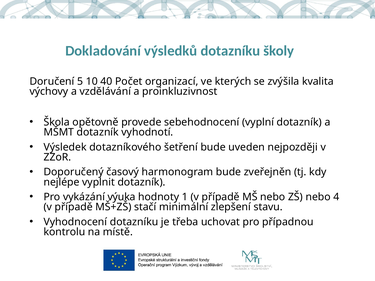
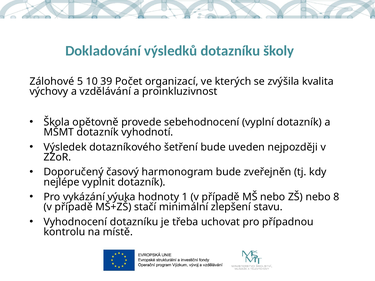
Doručení: Doručení -> Zálohové (52, 81)
40: 40 -> 39 (106, 81)
4: 4 -> 8 (336, 197)
